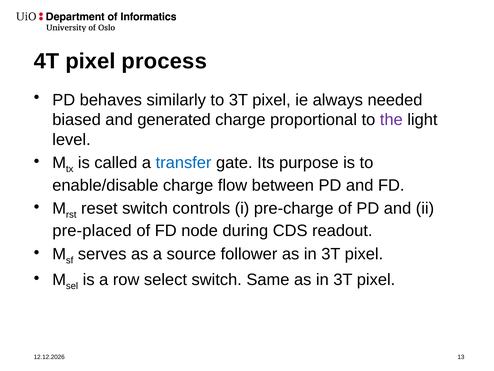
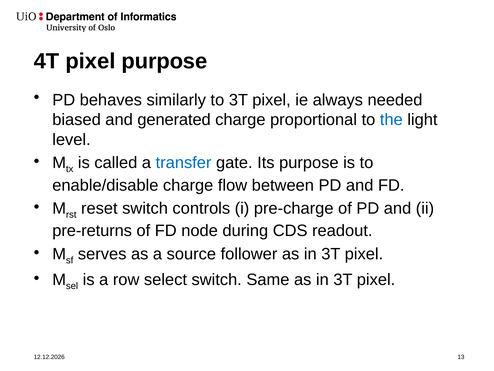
pixel process: process -> purpose (164, 61)
the colour: purple -> blue (391, 120)
pre-placed: pre-placed -> pre-returns (92, 231)
